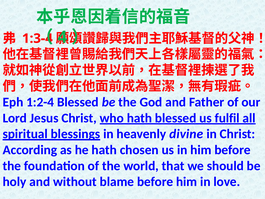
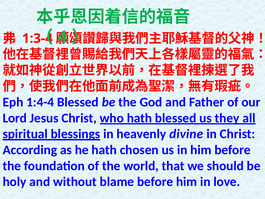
1:2-4: 1:2-4 -> 1:4-4 (40, 102)
fulfil: fulfil -> they (227, 118)
